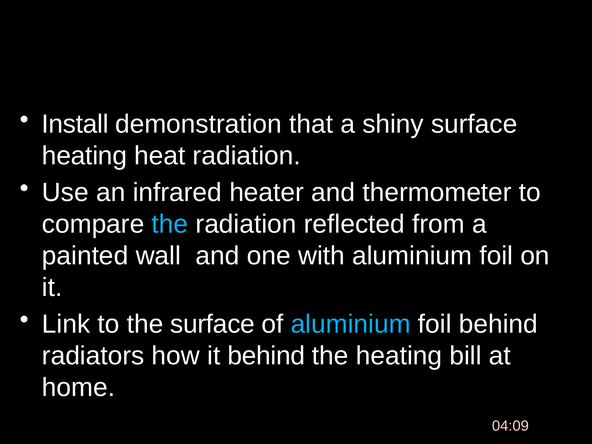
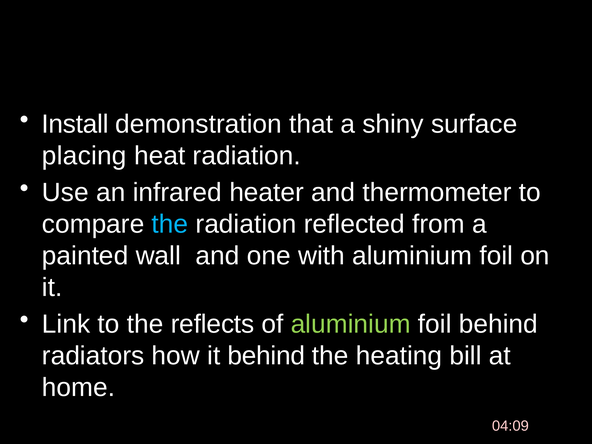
heating: heating -> placing (84, 156)
the surface: surface -> reflects (212, 324)
aluminium colour: light blue -> light green (351, 324)
